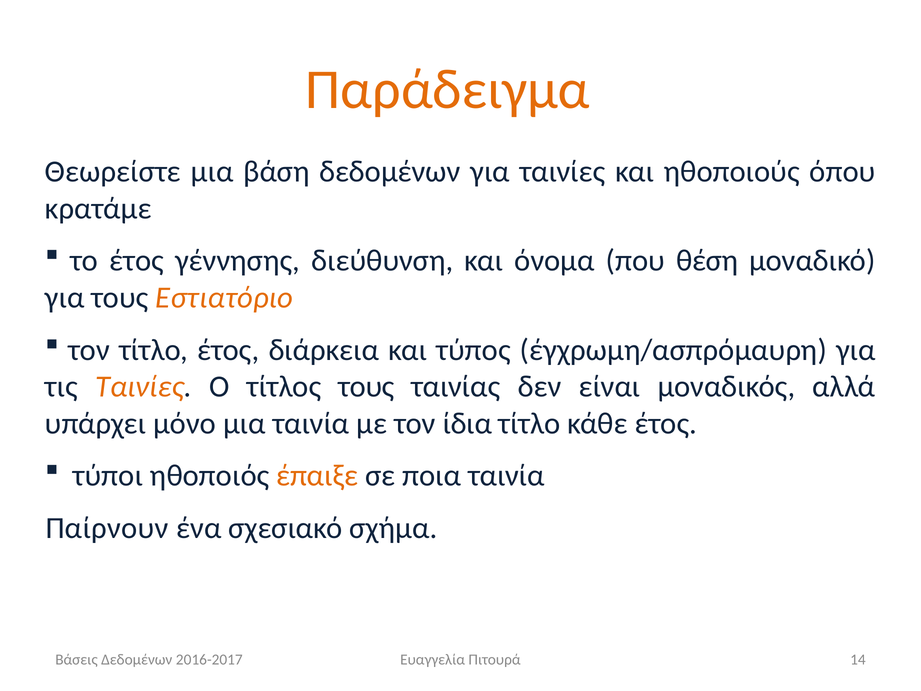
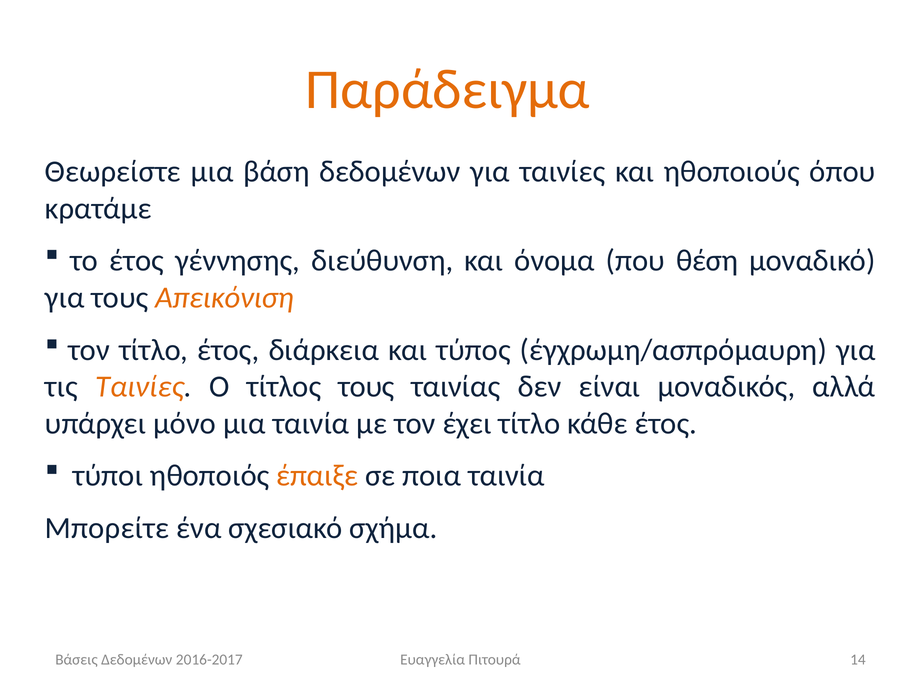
Εστιατόριο: Εστιατόριο -> Απεικόνιση (224, 298)
ίδια: ίδια -> έχει (467, 423)
Παίρνουν: Παίρνουν -> Μπορείτε (107, 528)
